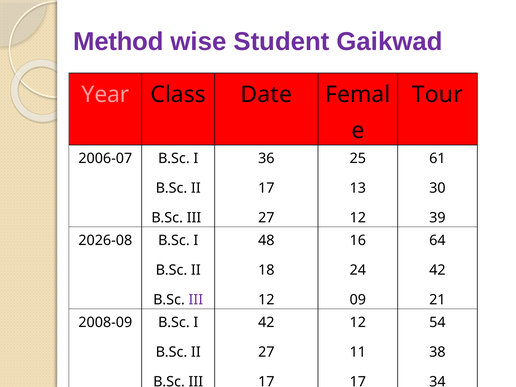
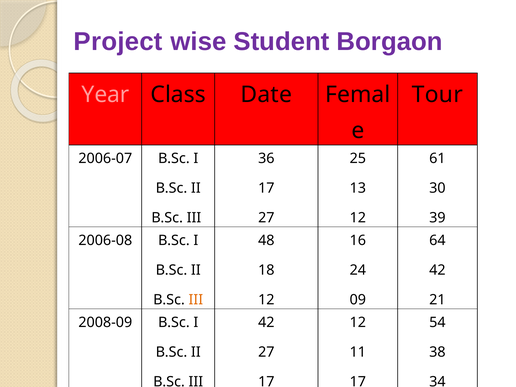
Method: Method -> Project (118, 42)
Gaikwad: Gaikwad -> Borgaon (390, 42)
2026-08: 2026-08 -> 2006-08 (105, 240)
III colour: purple -> orange (196, 300)
